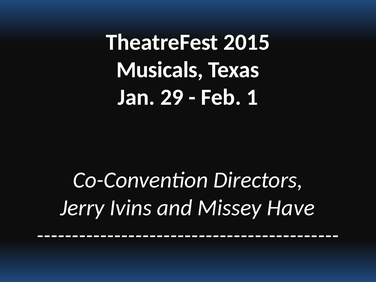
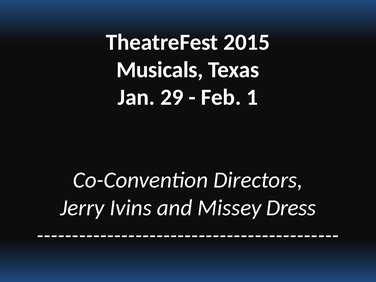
Have: Have -> Dress (291, 208)
